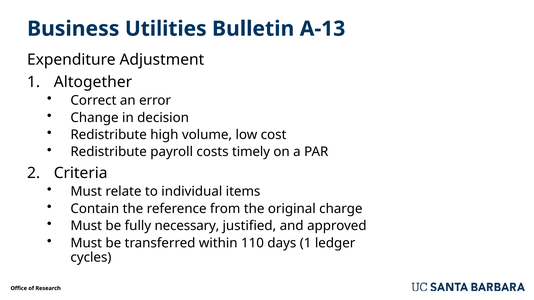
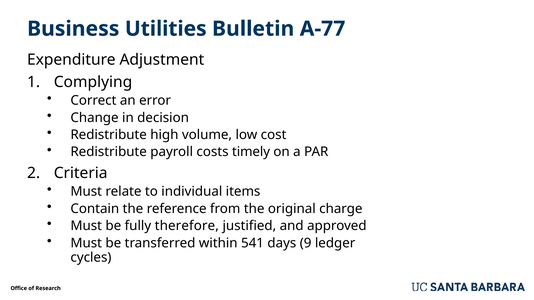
A-13: A-13 -> A-77 (323, 29)
Altogether: Altogether -> Complying (93, 82)
necessary: necessary -> therefore (187, 226)
110: 110 -> 541 (253, 243)
days 1: 1 -> 9 (306, 243)
